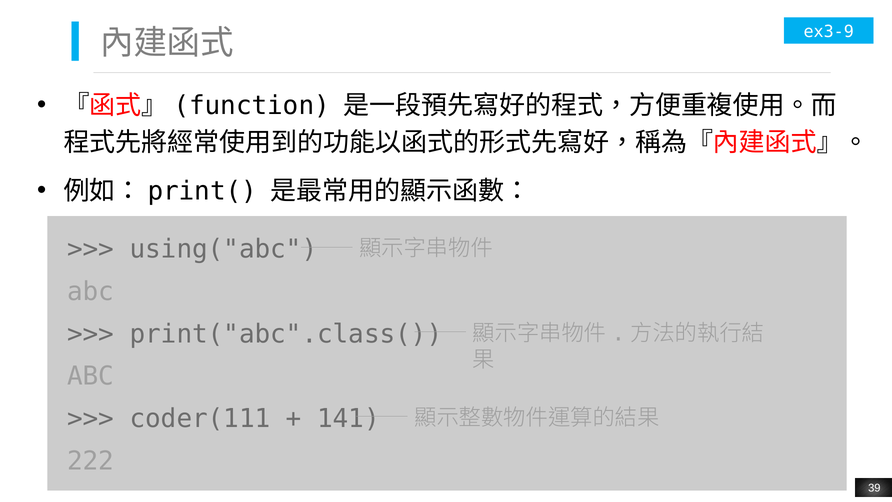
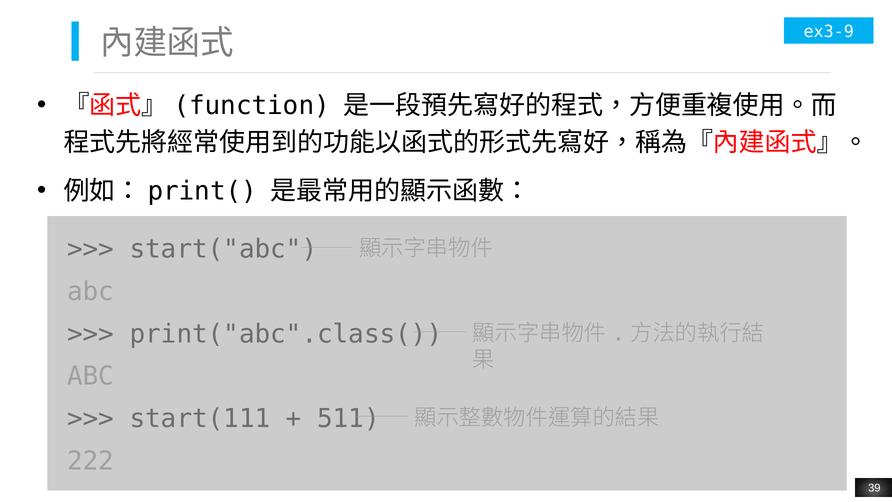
using("abc: using("abc -> start("abc (223, 249)
coder(111: coder(111 -> start(111 (200, 419)
141: 141 -> 511 (348, 419)
